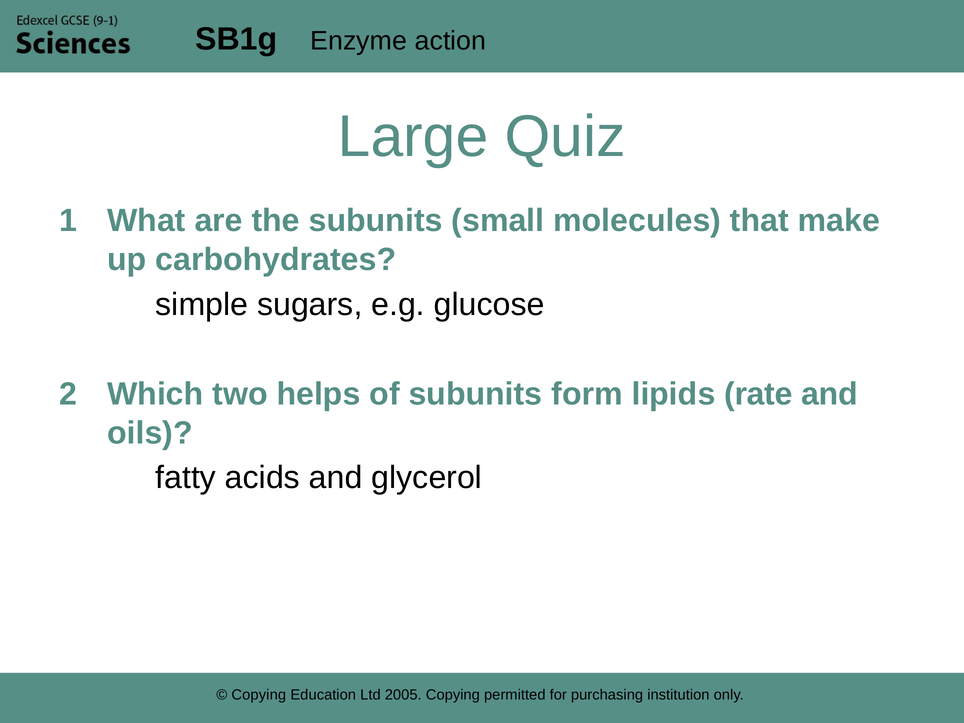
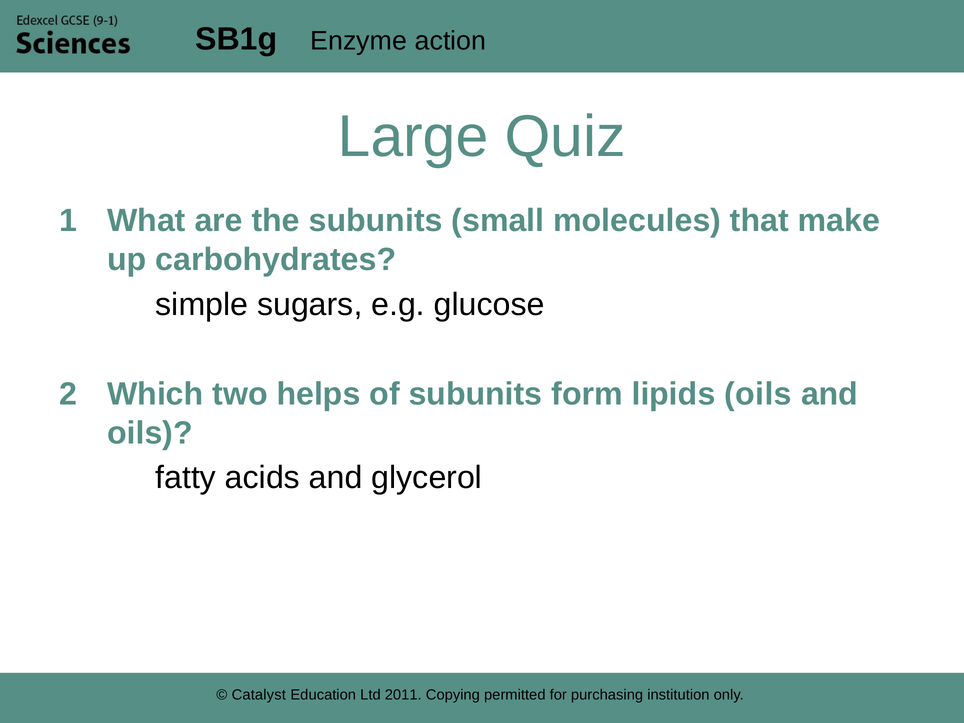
lipids rate: rate -> oils (758, 394)
Copying: Copying -> Catalyst (259, 695)
2005: 2005 -> 2011 (403, 695)
